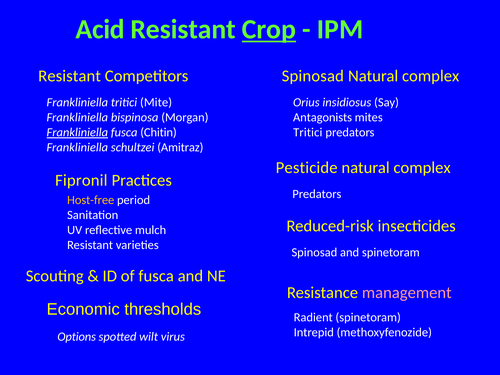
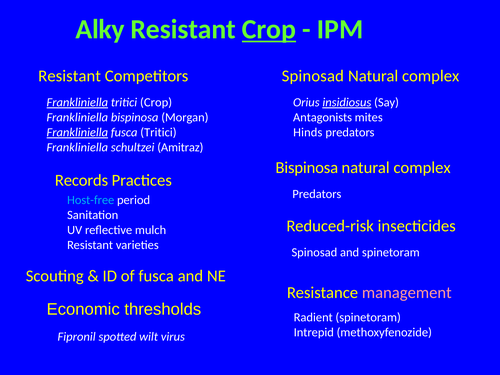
Acid: Acid -> Alky (100, 29)
Frankliniella underline: none -> present (77, 102)
tritici Mite: Mite -> Crop (156, 102)
insidiosus underline: none -> present (347, 102)
fusca Chitin: Chitin -> Tritici (158, 132)
Tritici: Tritici -> Hinds (308, 132)
Pesticide: Pesticide -> Bispinosa (307, 168)
Fipronil: Fipronil -> Records (81, 180)
Host-free colour: yellow -> light blue (91, 200)
Options: Options -> Fipronil (77, 337)
